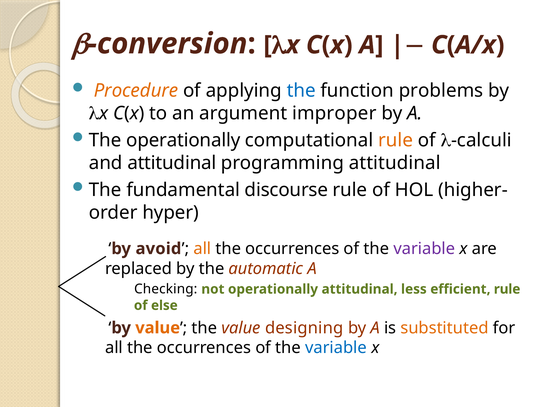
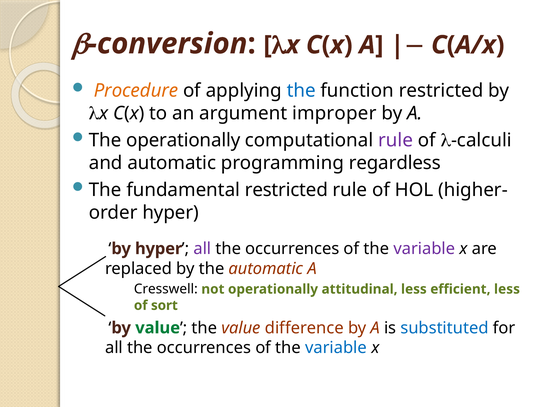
function problems: problems -> restricted (441, 90)
rule colour: orange -> purple (396, 140)
and attitudinal: attitudinal -> automatic (172, 163)
programming attitudinal: attitudinal -> regardless (395, 163)
fundamental discourse: discourse -> restricted (286, 190)
by avoid: avoid -> hyper (159, 248)
all colour: orange -> purple (202, 248)
Checking: Checking -> Cresswell (166, 289)
efficient rule: rule -> less (507, 289)
else: else -> sort (164, 305)
value colour: orange -> green (158, 327)
designing: designing -> difference (304, 327)
substituted colour: orange -> blue (445, 327)
